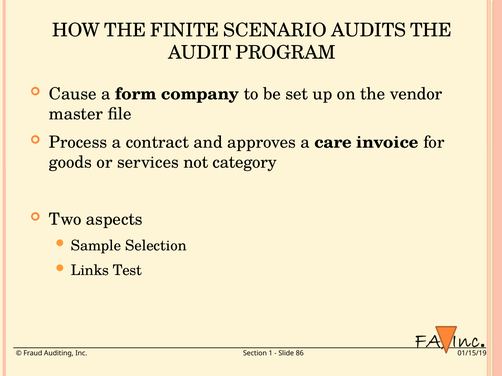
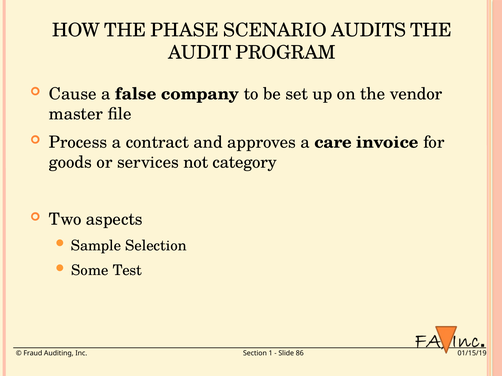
FINITE: FINITE -> PHASE (185, 30)
form: form -> false (136, 94)
Links: Links -> Some (90, 271)
